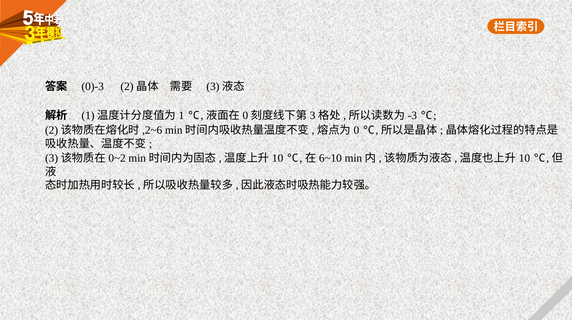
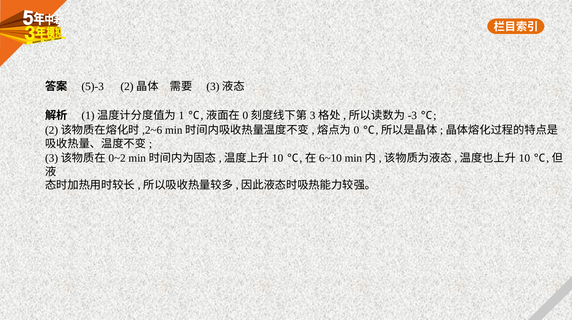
0)-3: 0)-3 -> 5)-3 (93, 86)
